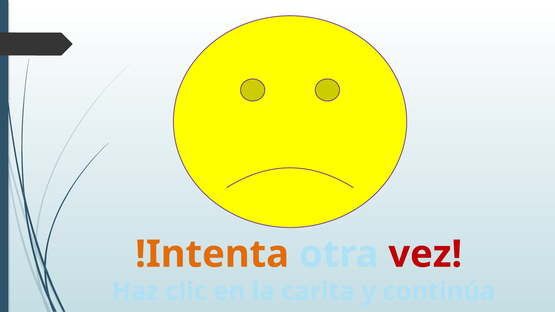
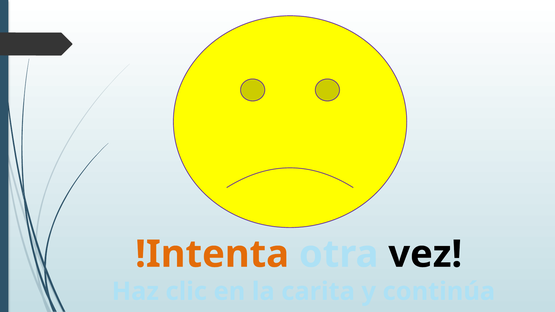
vez colour: red -> black (425, 254)
